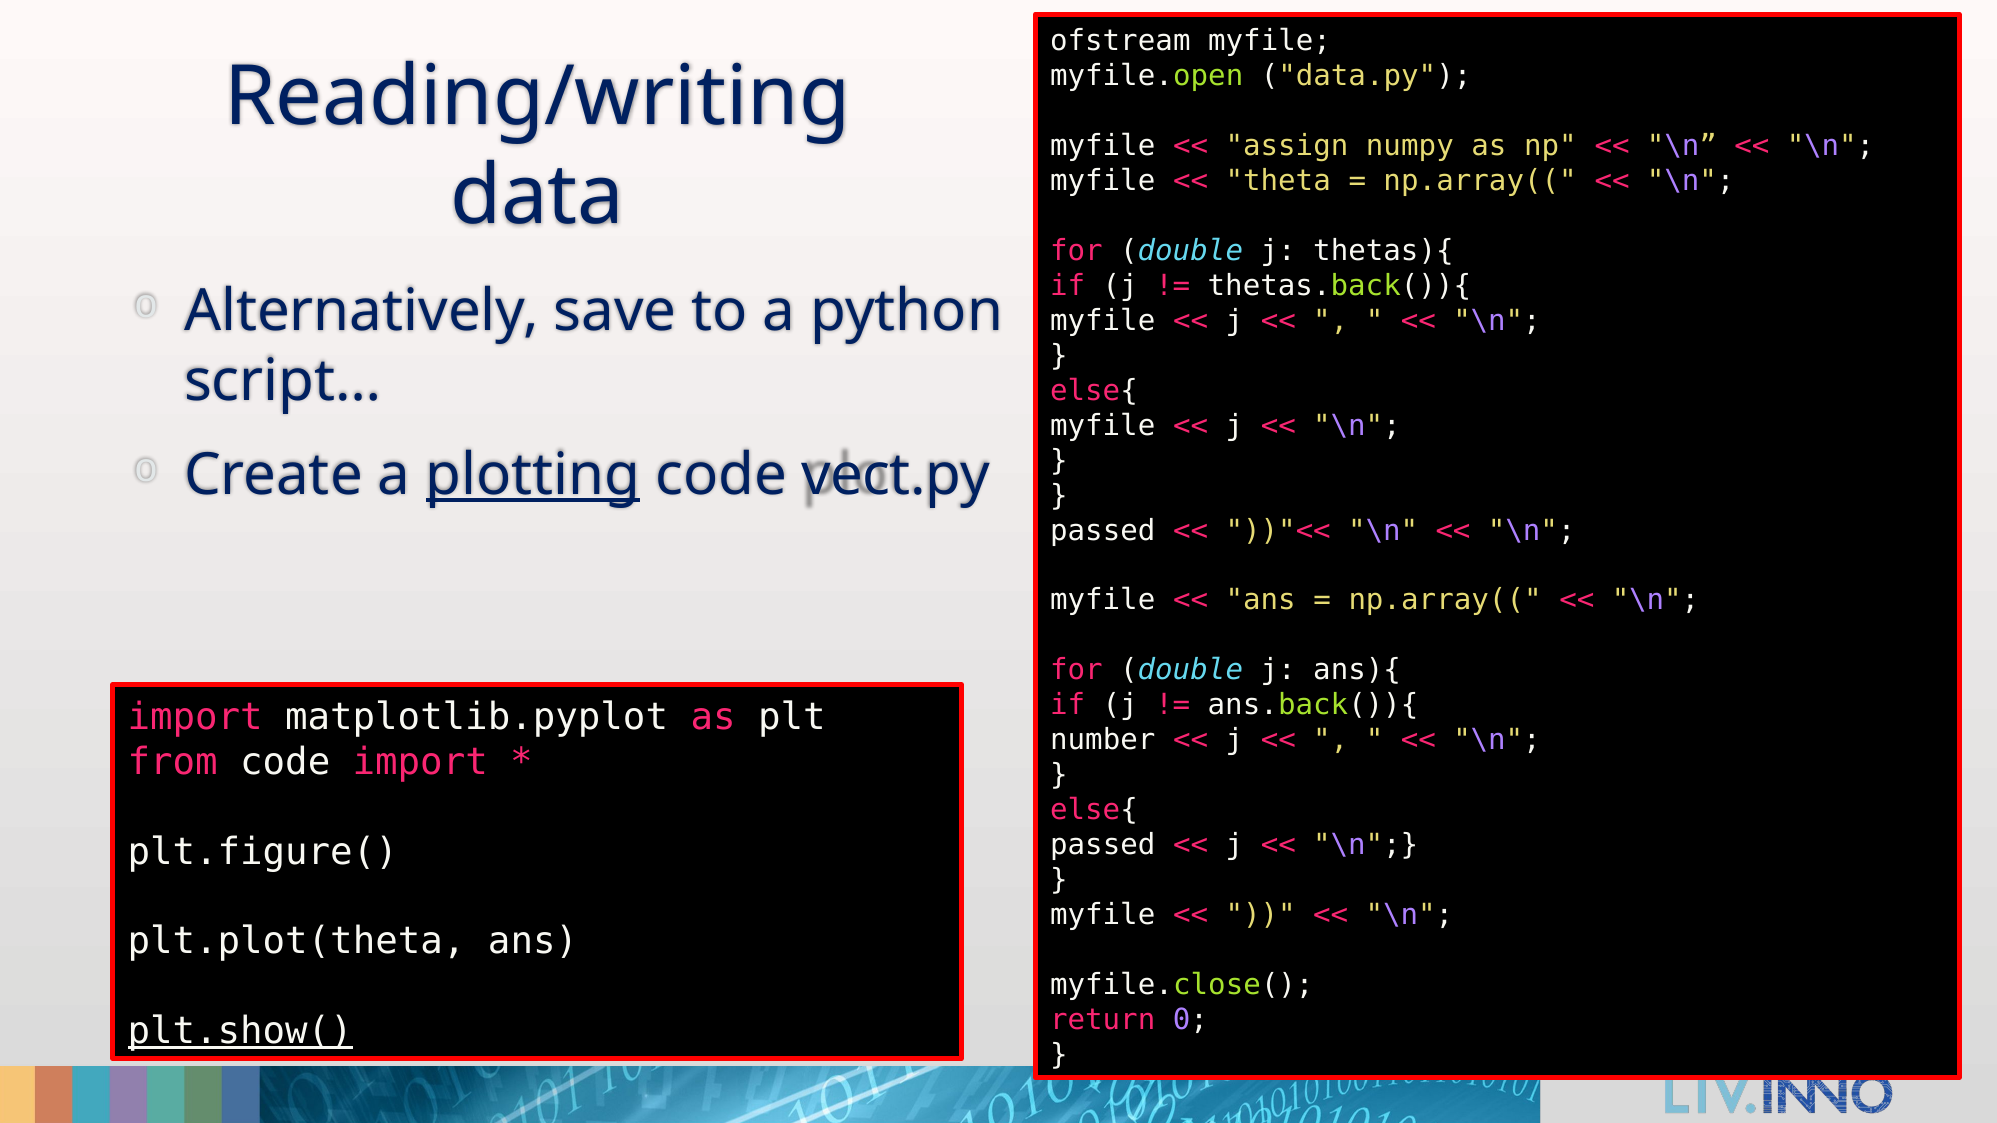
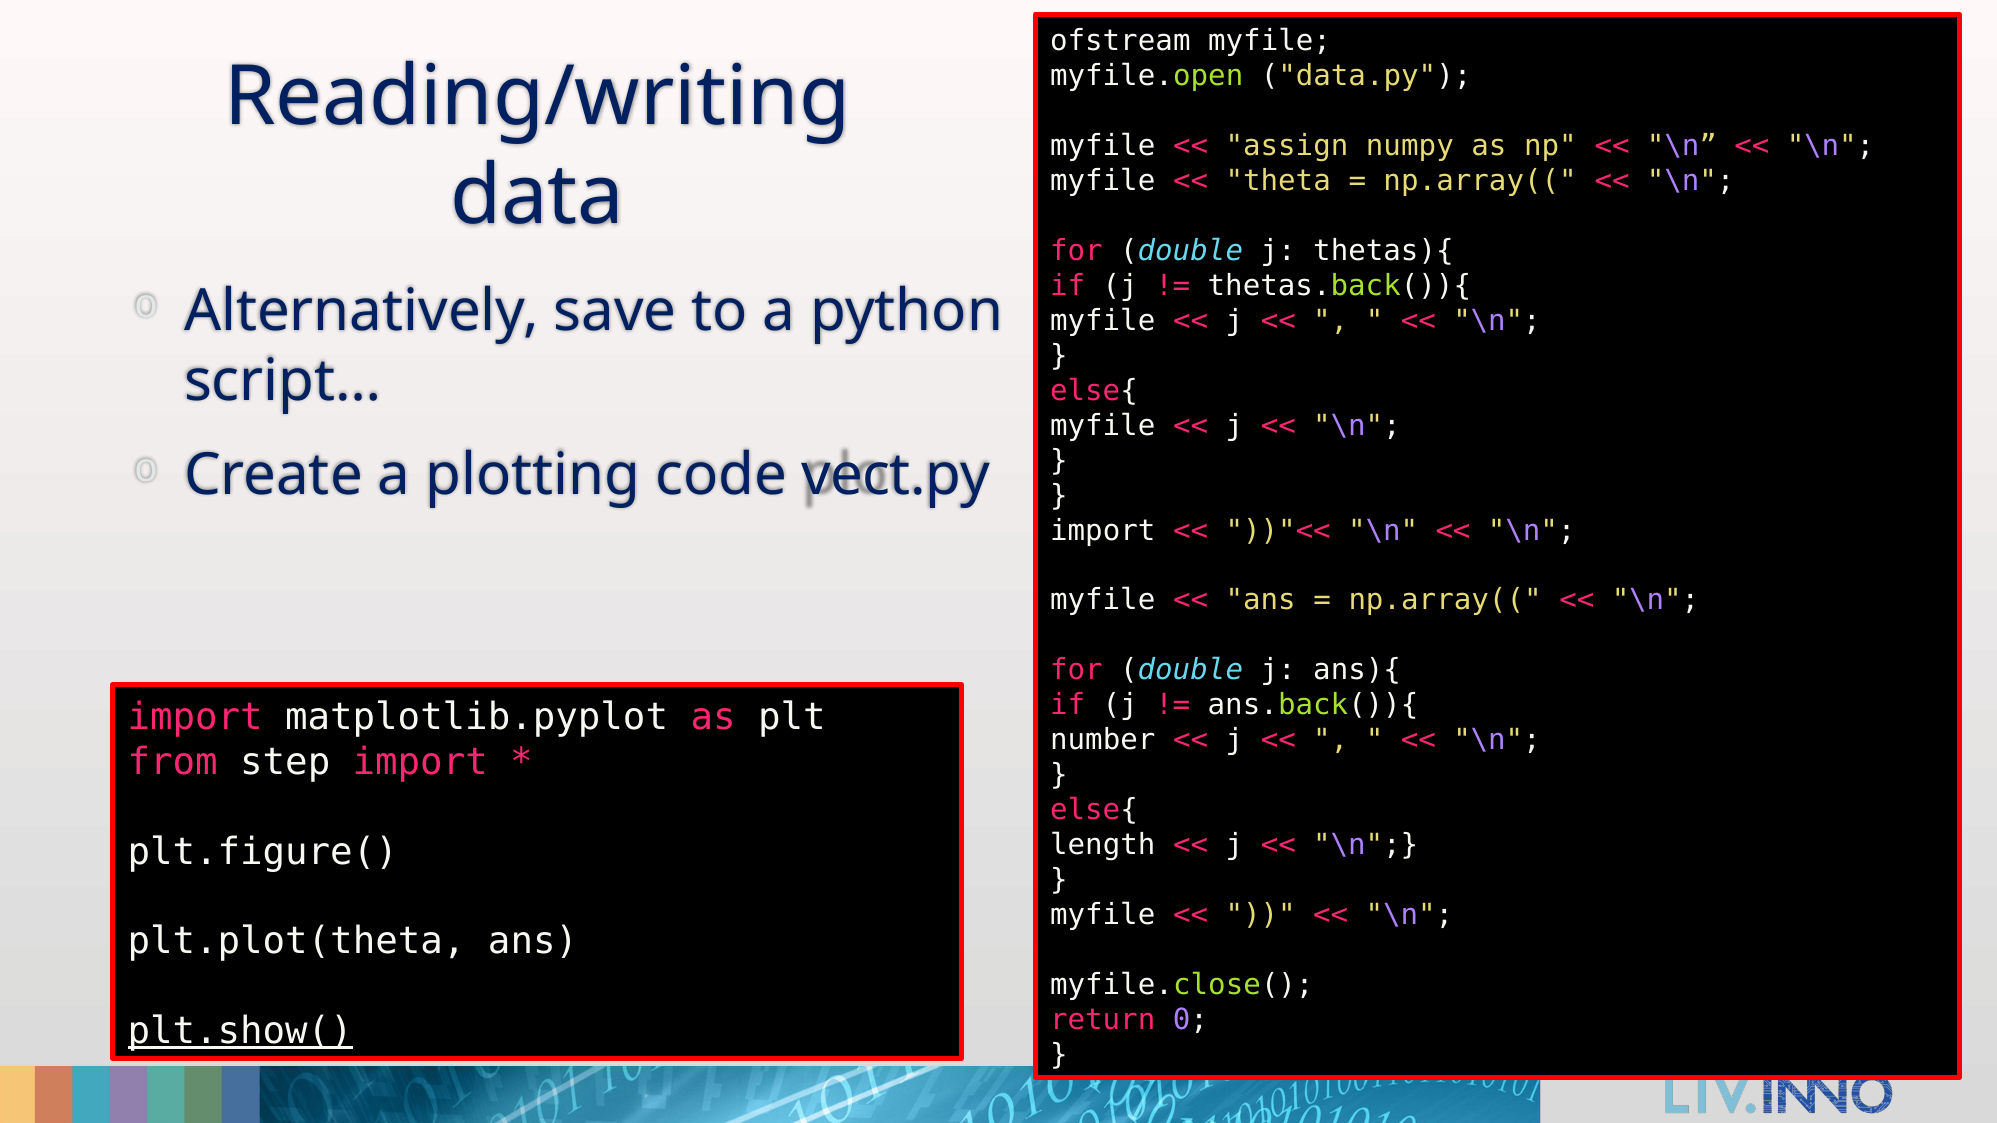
plotting underline: present -> none (533, 475)
passed: passed -> import (1103, 531)
from code: code -> step (285, 762)
passed: passed -> length (1103, 845)
